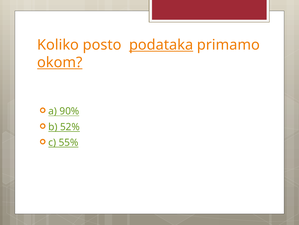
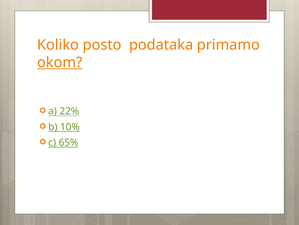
podataka underline: present -> none (161, 45)
90%: 90% -> 22% (69, 111)
52%: 52% -> 10% (70, 126)
55%: 55% -> 65% (69, 142)
